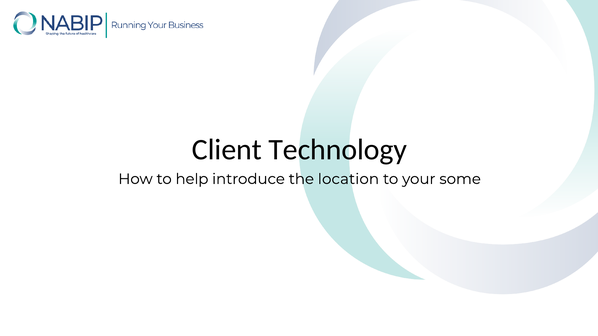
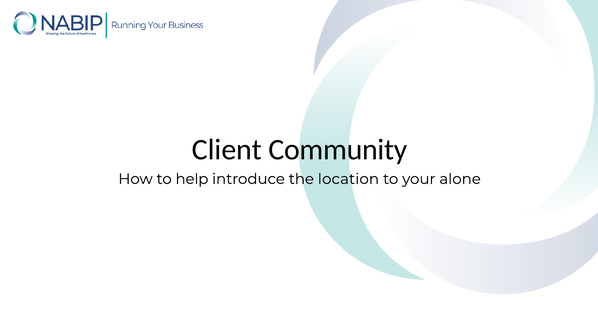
Technology: Technology -> Community (338, 150)
some: some -> alone (460, 179)
